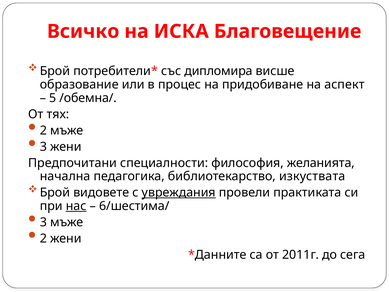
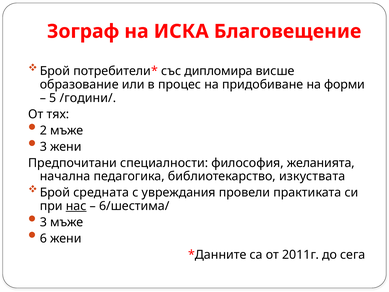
Всичко: Всичко -> Зограф (83, 31)
аспект: аспект -> форми (345, 84)
/обемна/: /обемна/ -> /години/ (88, 98)
видовете: видовете -> средната (101, 192)
увреждания underline: present -> none (179, 192)
2: 2 -> 6 (43, 238)
